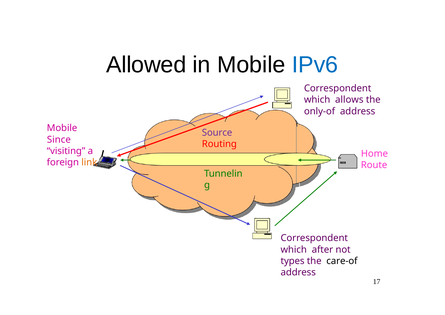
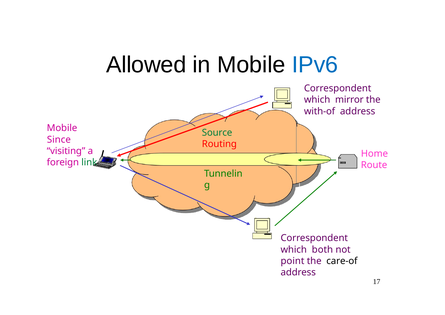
allows: allows -> mirror (349, 100)
only-of: only-of -> with-of (320, 111)
Source colour: purple -> green (217, 132)
link colour: orange -> green (89, 162)
after: after -> both (322, 249)
types: types -> point (293, 261)
